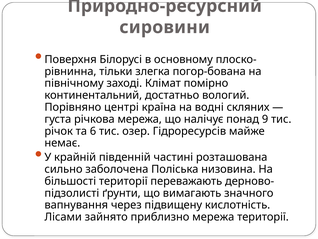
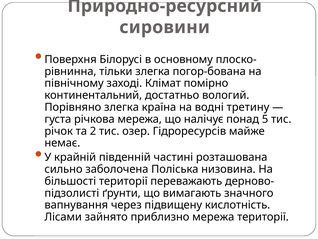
Порівняно центрі: центрі -> злегка (122, 107)
скляних: скляних -> третину (248, 107)
9: 9 -> 5 (265, 119)
6: 6 -> 2 (93, 131)
